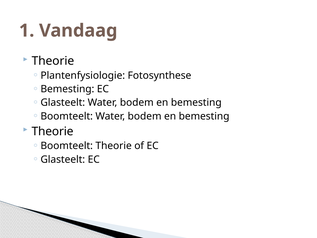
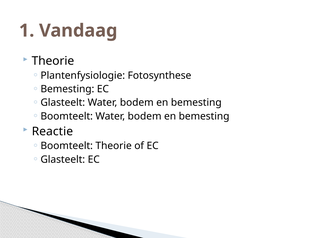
Theorie: Theorie -> Reactie (52, 131)
